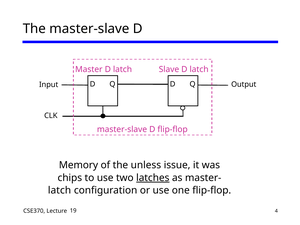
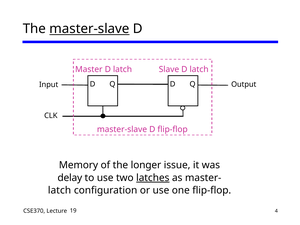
master-slave underline: none -> present (89, 29)
unless: unless -> longer (146, 165)
chips: chips -> delay (70, 178)
